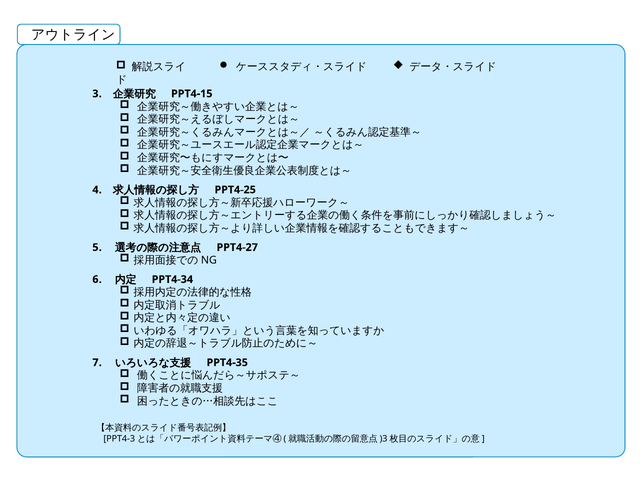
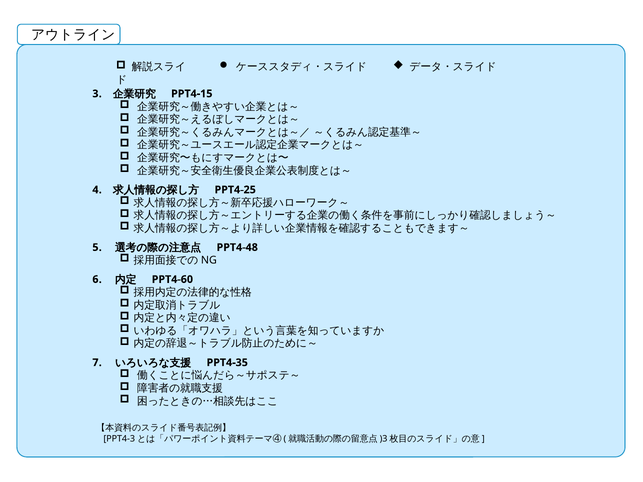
PPT4-27: PPT4-27 -> PPT4-48 (237, 247)
PPT4-34: PPT4-34 -> PPT4-60 (172, 280)
